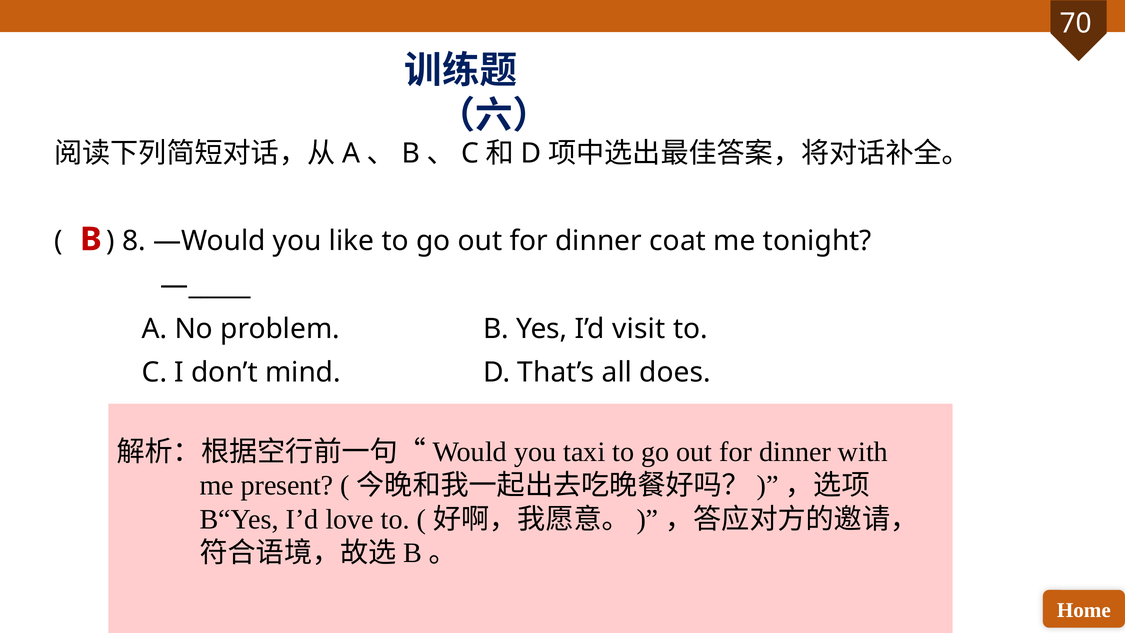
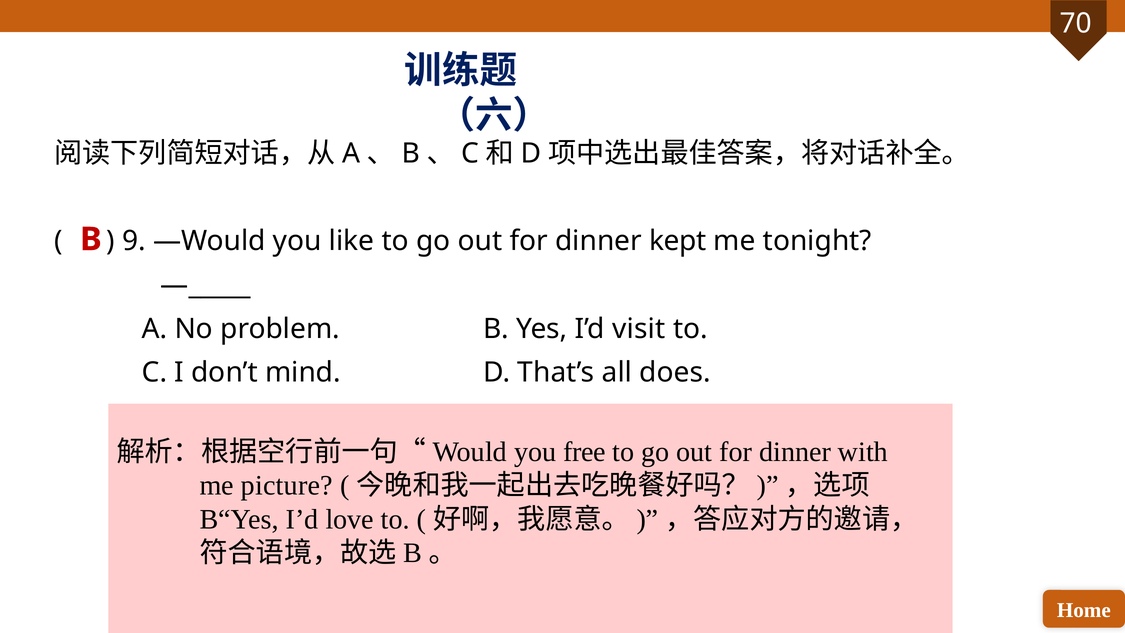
8: 8 -> 9 (134, 241)
coat: coat -> kept (678, 241)
taxi: taxi -> free (584, 452)
present: present -> picture (287, 485)
